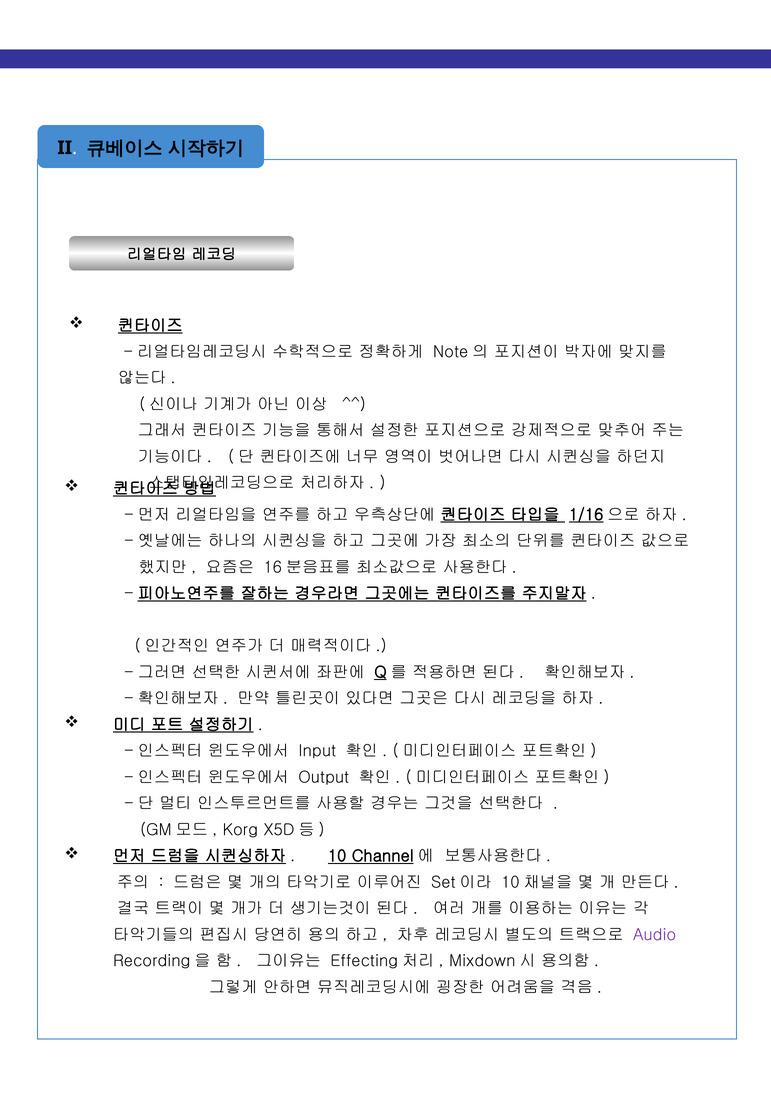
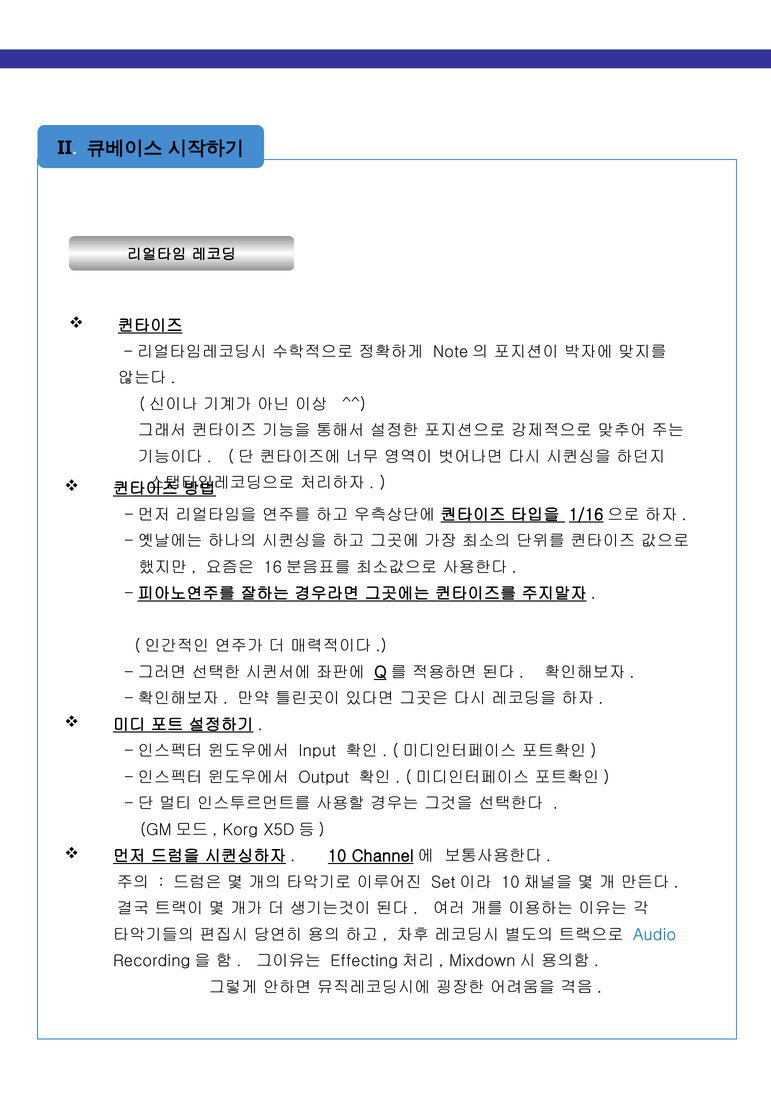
Audio colour: purple -> blue (655, 935)
